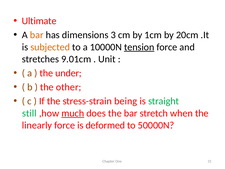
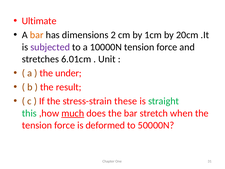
3: 3 -> 2 (113, 35)
subjected colour: orange -> purple (50, 47)
tension underline: present -> none (139, 47)
9.01cm: 9.01cm -> 6.01cm (76, 59)
other: other -> result (69, 87)
being: being -> these (126, 101)
still: still -> this (29, 113)
linearly: linearly -> tension (37, 125)
